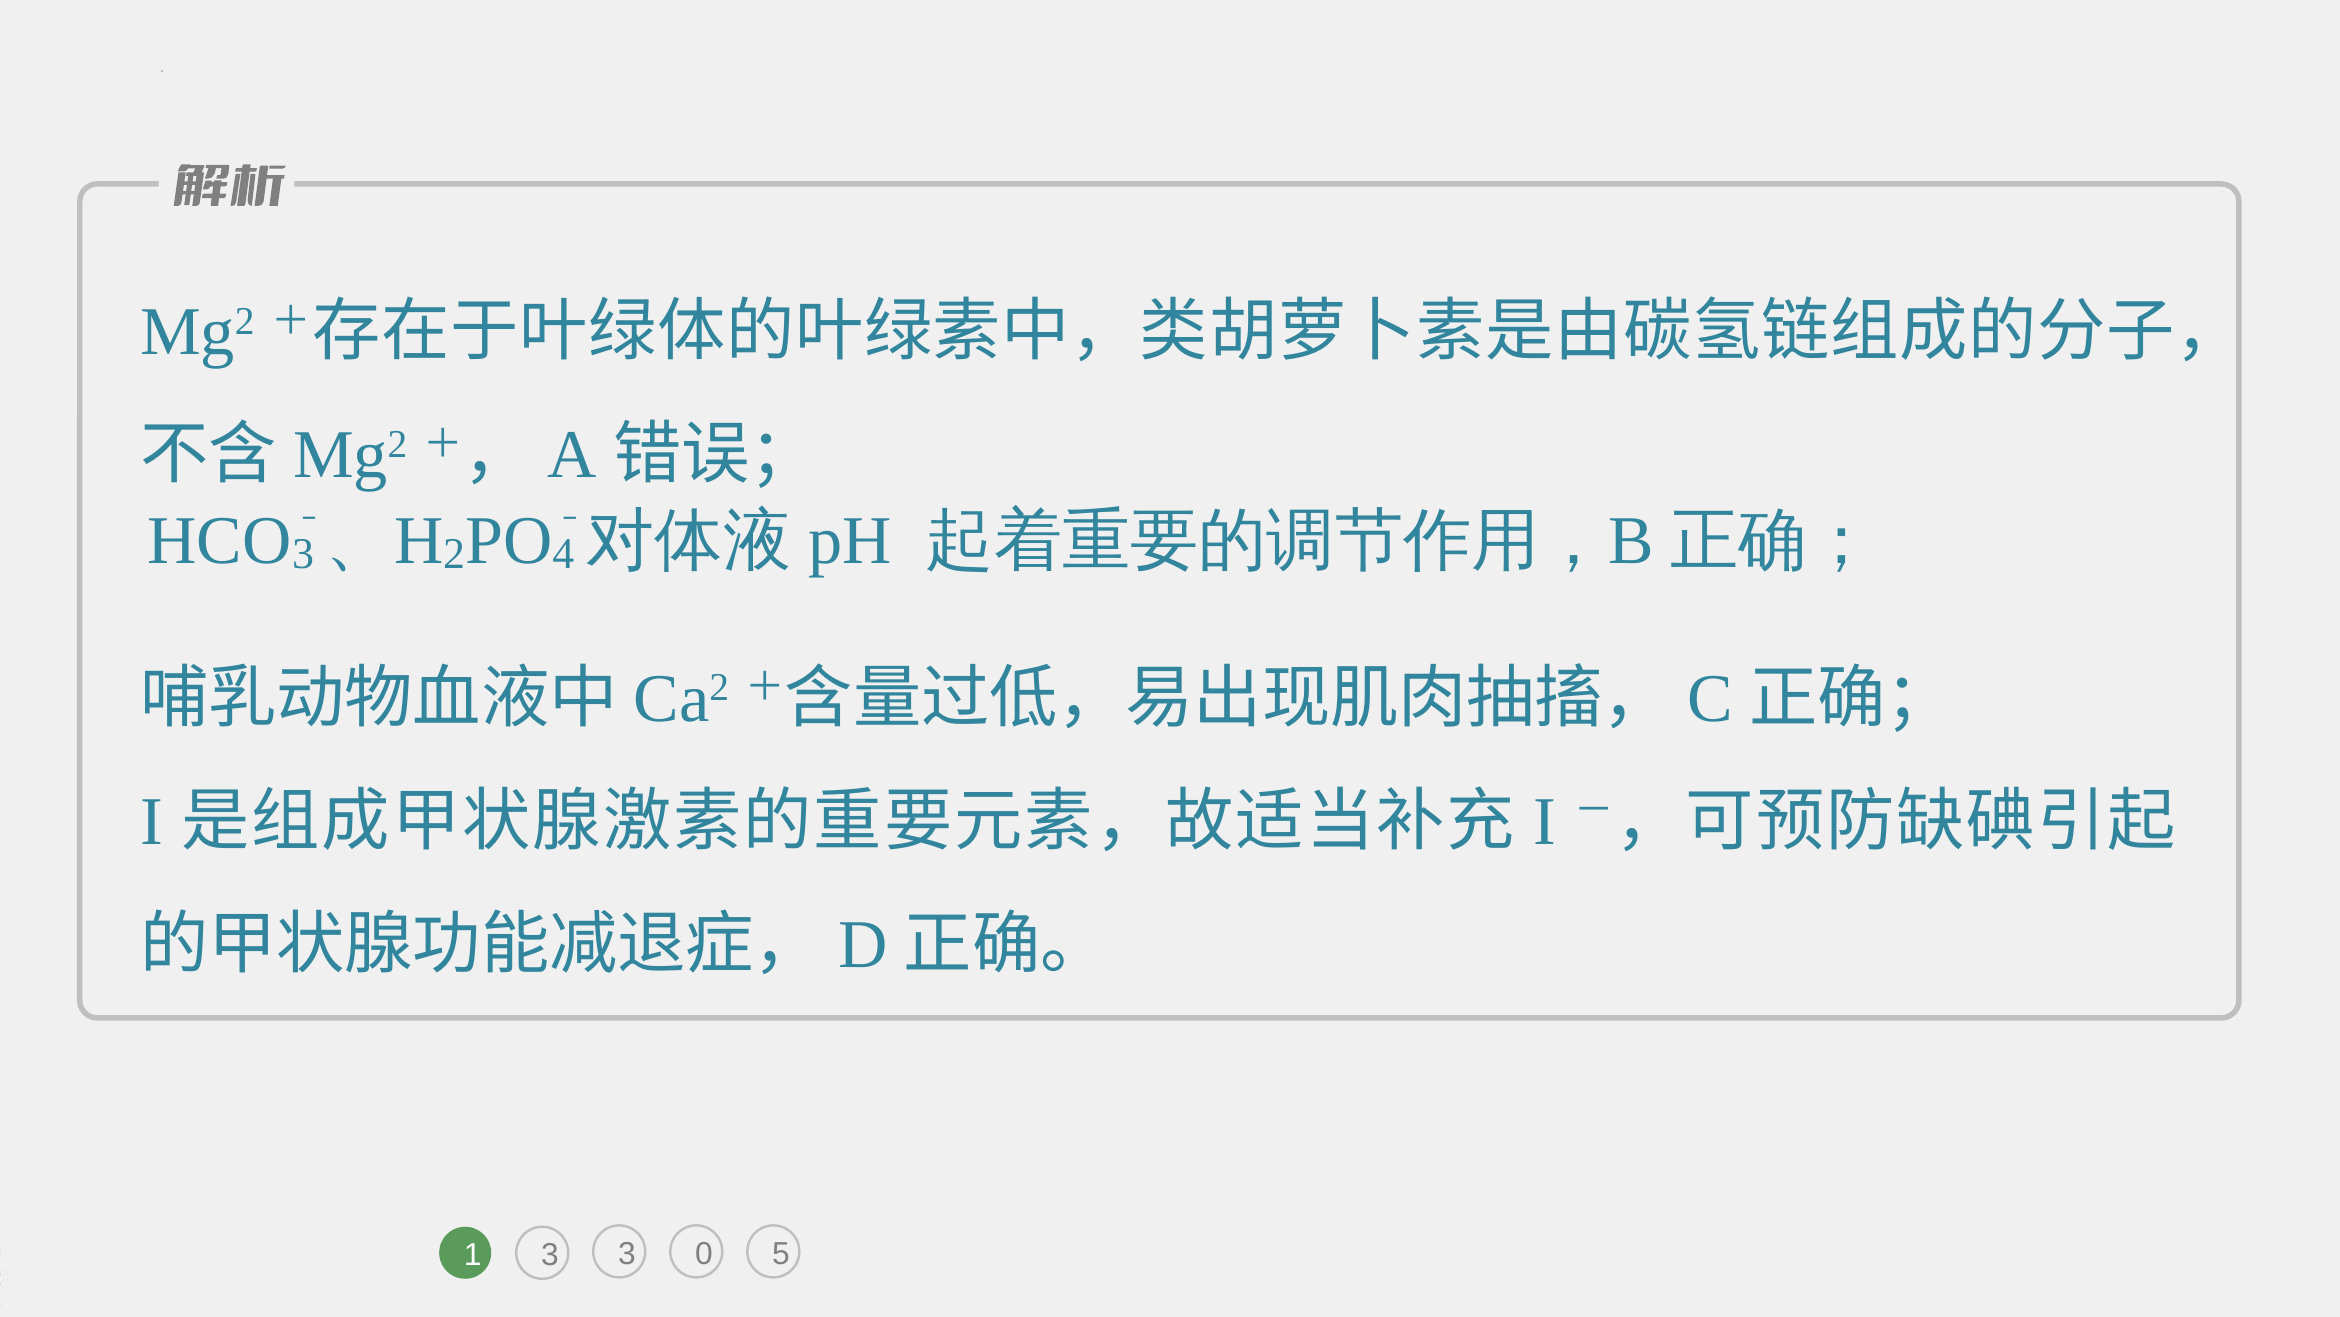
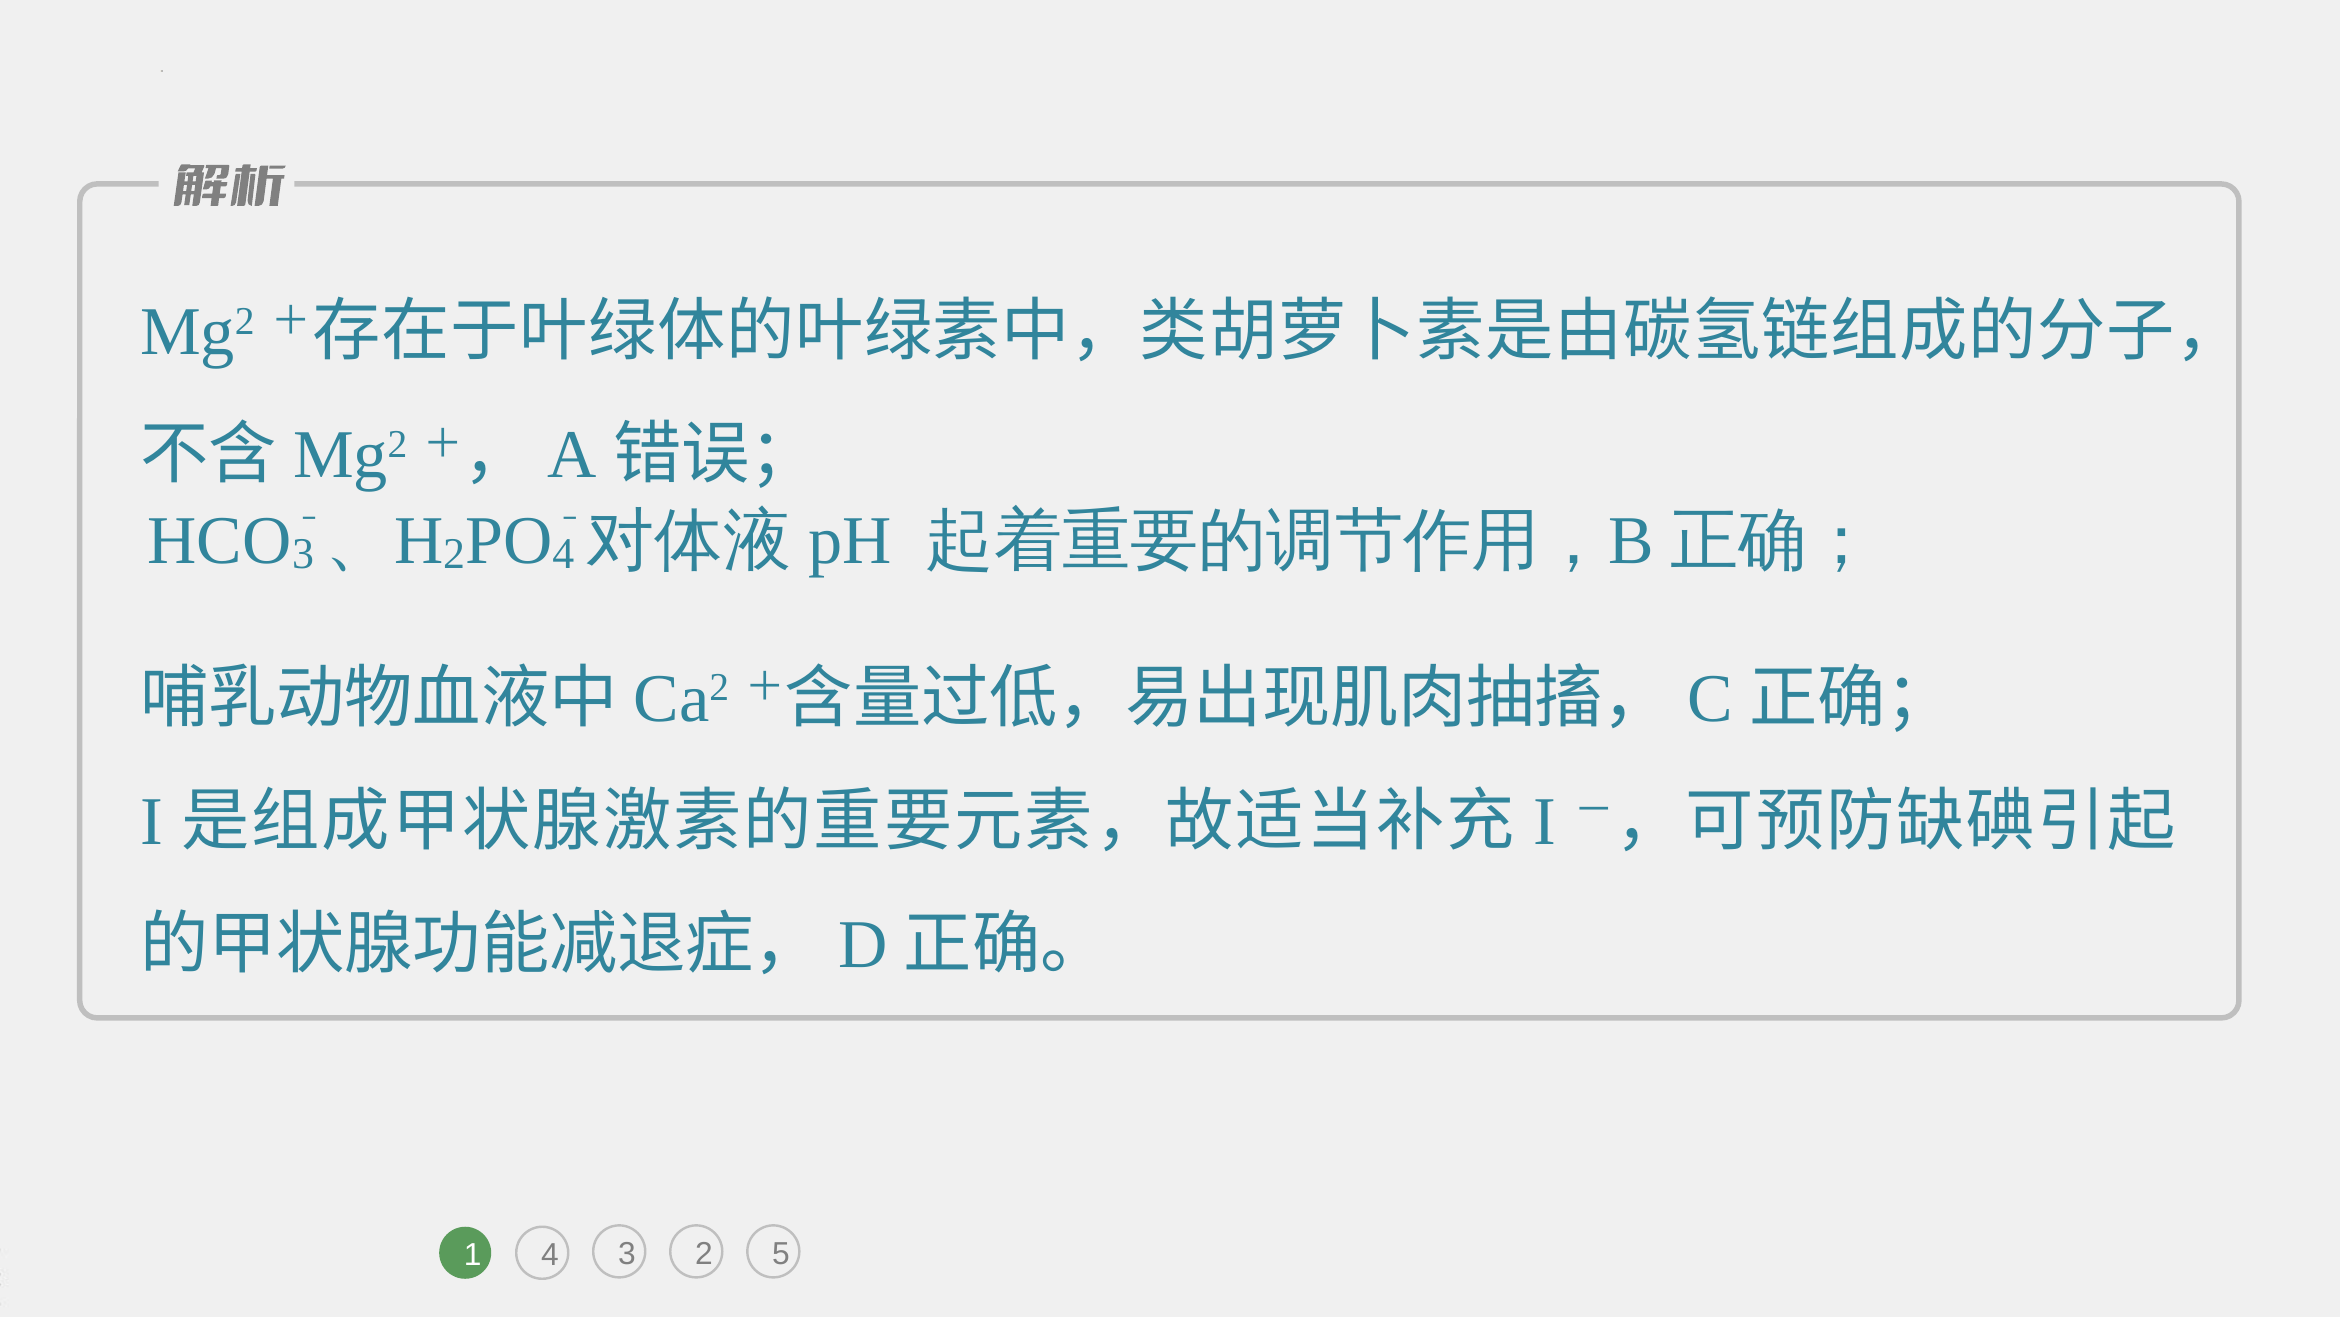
1 3: 3 -> 4 (550, 1255)
3 0: 0 -> 2 (704, 1253)
